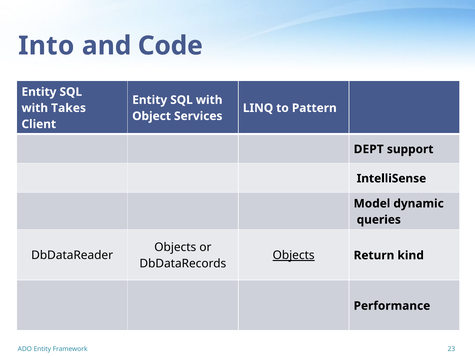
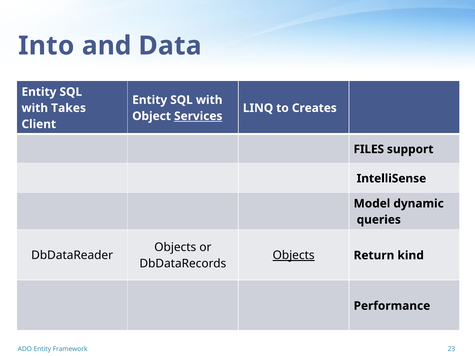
Code: Code -> Data (170, 46)
Pattern: Pattern -> Creates (314, 108)
Services underline: none -> present (198, 116)
DEPT: DEPT -> FILES (369, 149)
